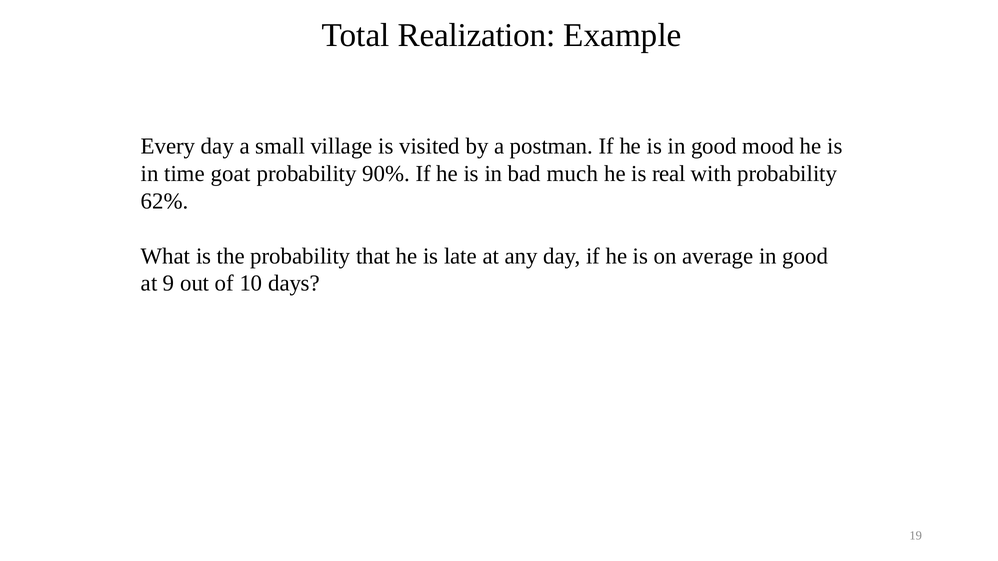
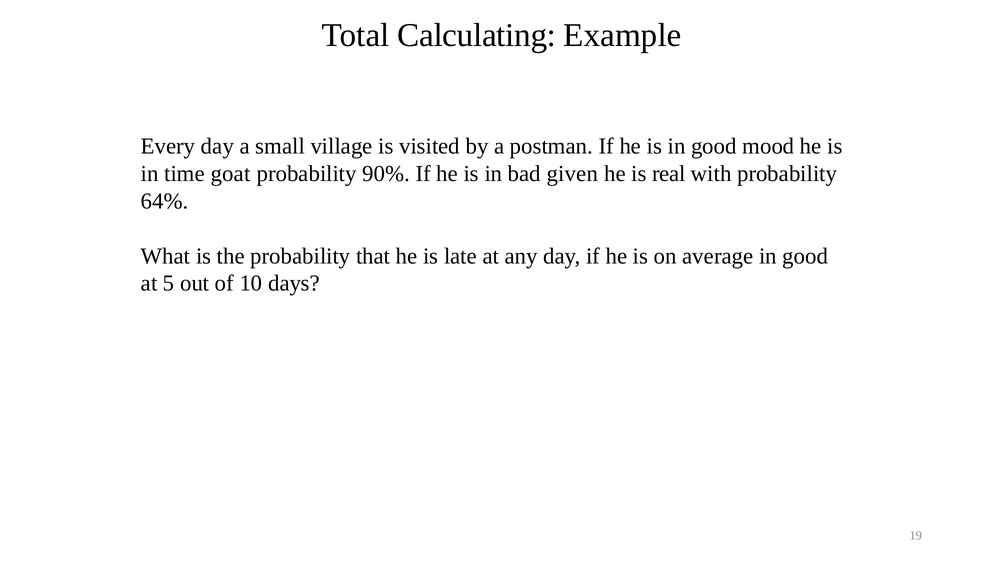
Realization: Realization -> Calculating (477, 35)
much: much -> given (572, 174)
62%: 62% -> 64% (165, 201)
9: 9 -> 5 (169, 284)
